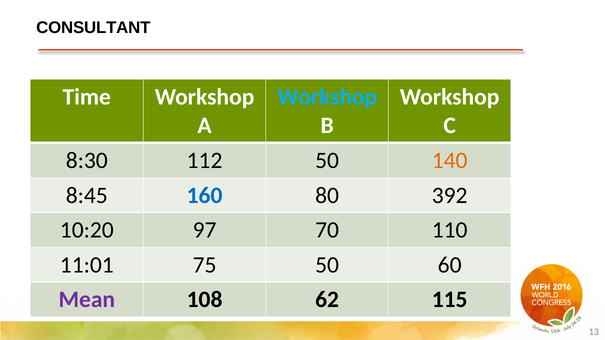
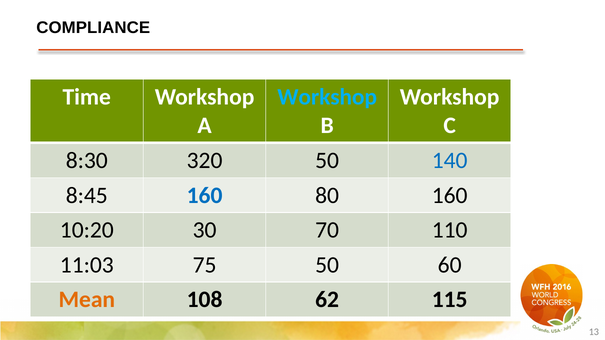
CONSULTANT: CONSULTANT -> COMPLIANCE (93, 28)
112: 112 -> 320 (205, 161)
140 colour: orange -> blue (450, 161)
80 392: 392 -> 160 (450, 195)
97: 97 -> 30 (205, 230)
11:01: 11:01 -> 11:03 (87, 265)
Mean colour: purple -> orange (87, 300)
